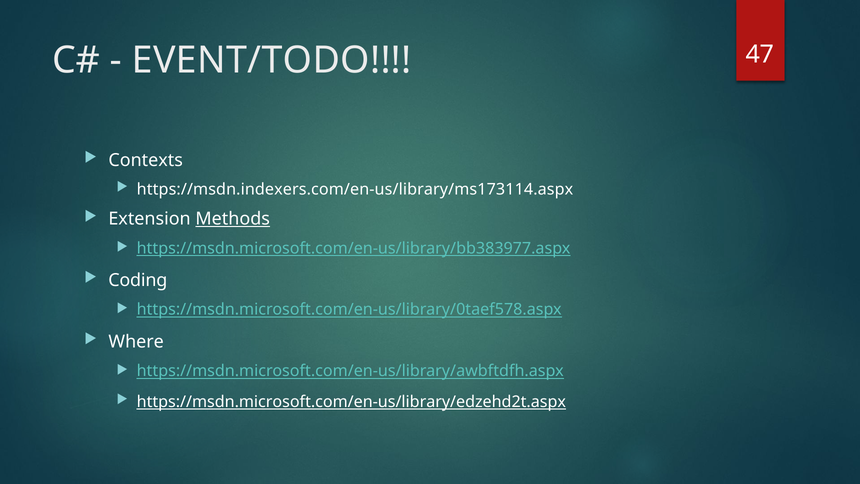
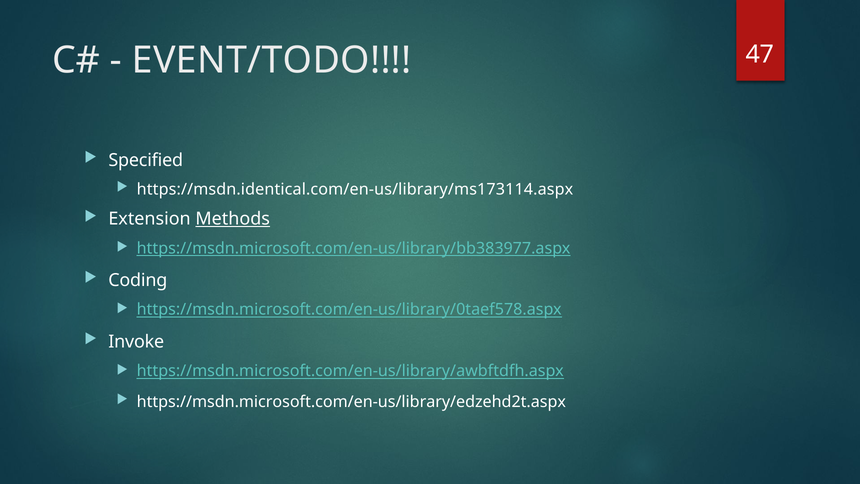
Contexts: Contexts -> Specified (146, 160)
https://msdn.indexers.com/en-us/library/ms173114.aspx: https://msdn.indexers.com/en-us/library/ms173114.aspx -> https://msdn.identical.com/en-us/library/ms173114.aspx (355, 189)
Where: Where -> Invoke (136, 342)
https://msdn.microsoft.com/en-us/library/edzehd2t.aspx underline: present -> none (351, 402)
